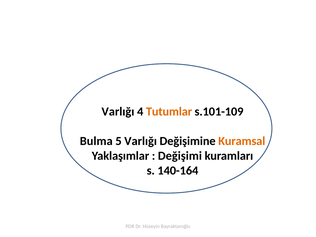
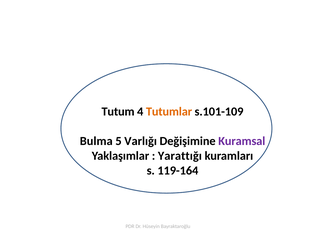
Varlığı: Varlığı -> Tutum (118, 111)
Kuramsal colour: orange -> purple (242, 141)
Değişimi: Değişimi -> Yarattığı (180, 156)
140-164: 140-164 -> 119-164 (178, 170)
